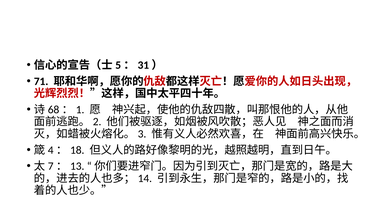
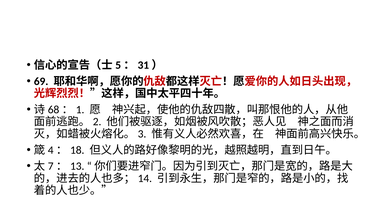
71: 71 -> 69 (41, 81)
